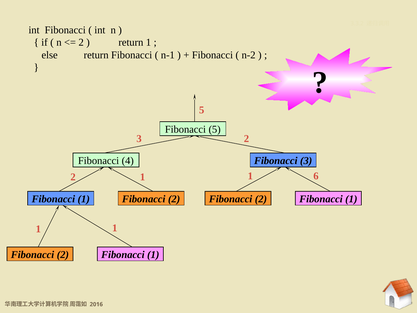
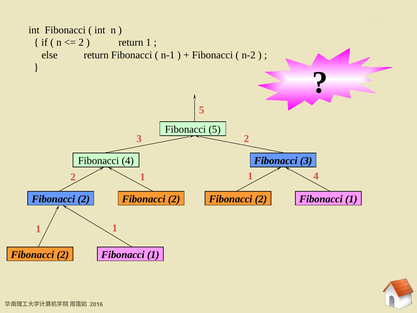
1 6: 6 -> 4 (316, 176)
1: 1 -> 2 (84, 199)
